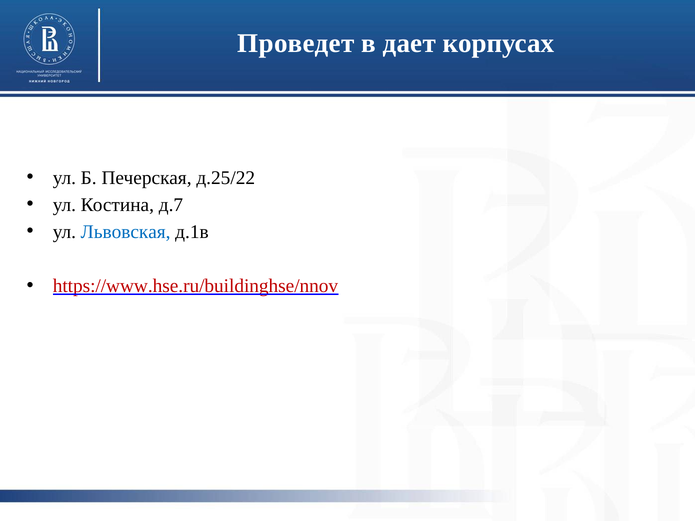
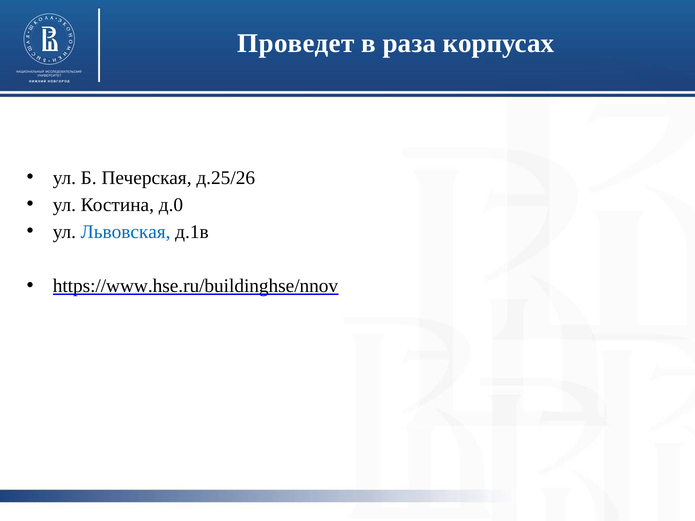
дает: дает -> раза (409, 43)
д.25/22: д.25/22 -> д.25/26 (226, 178)
д.7: д.7 -> д.0 (171, 205)
https://www.hse.ru/buildinghse/nnov colour: red -> black (195, 286)
